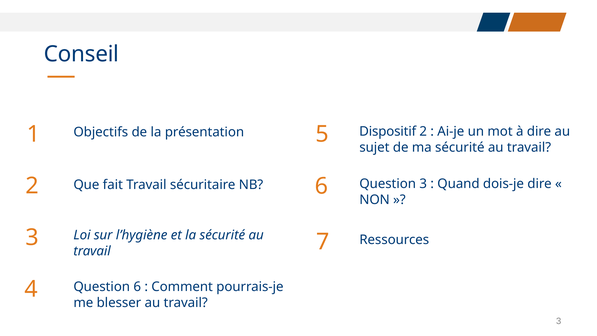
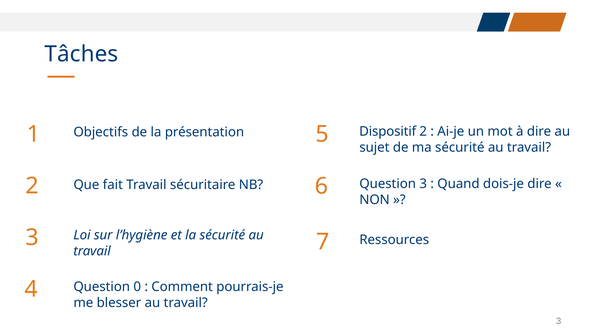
Conseil: Conseil -> Tâches (81, 54)
Question 6: 6 -> 0 (137, 287)
